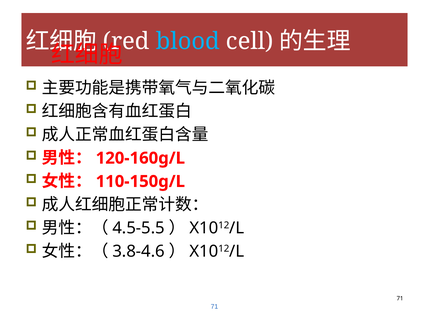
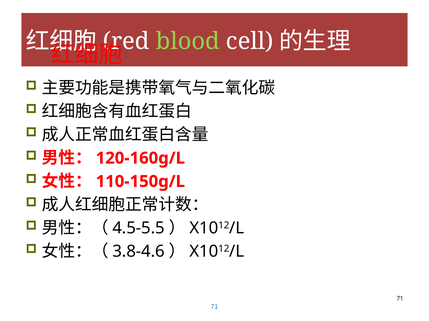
blood colour: light blue -> light green (188, 41)
